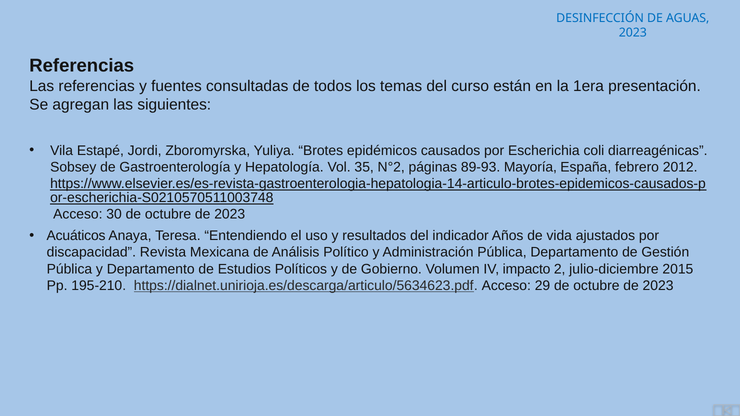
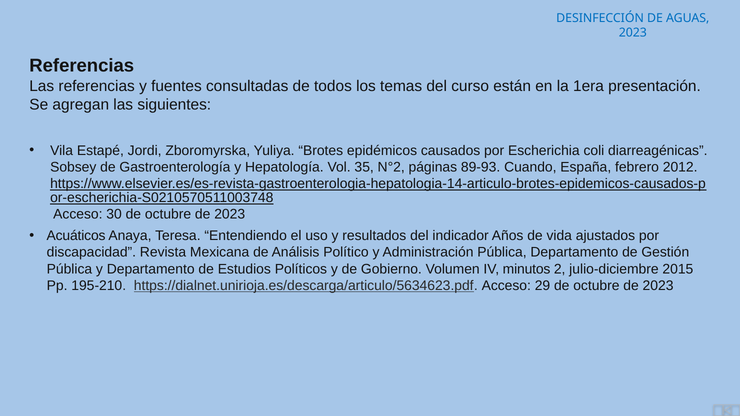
Mayoría: Mayoría -> Cuando (530, 167)
impacto: impacto -> minutos (527, 269)
